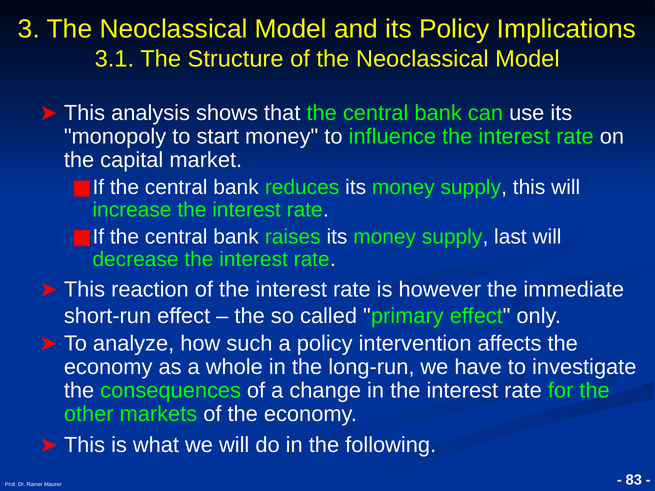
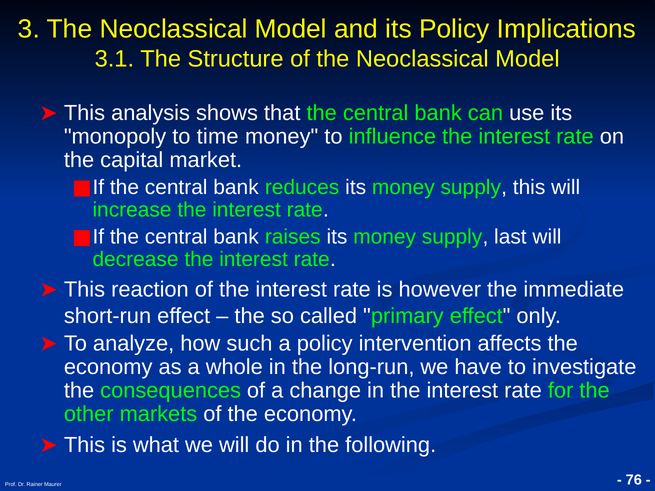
start: start -> time (218, 137)
83: 83 -> 76 (634, 480)
